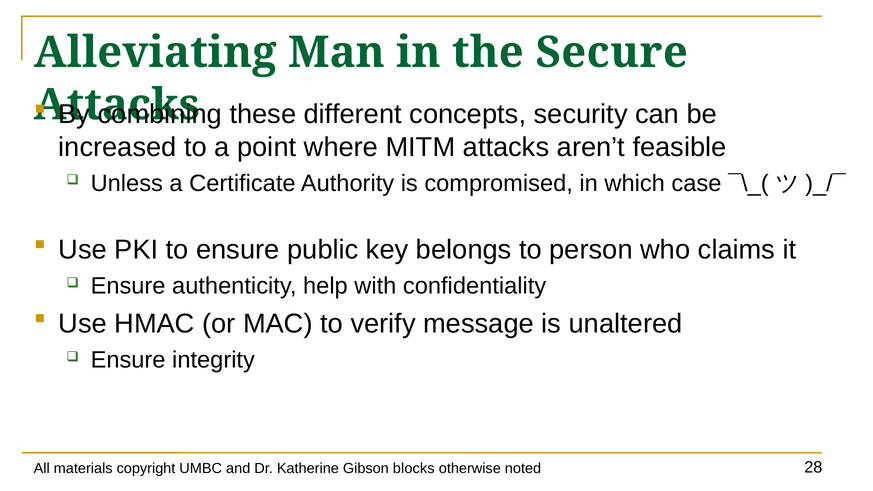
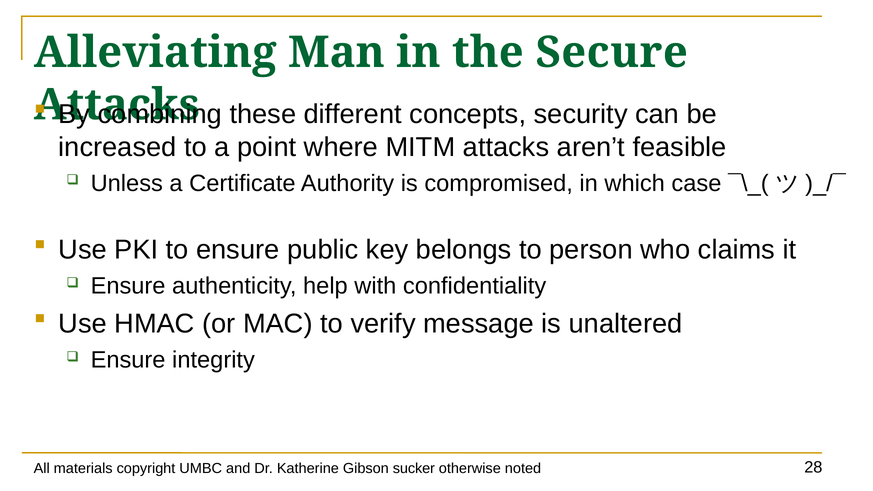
blocks: blocks -> sucker (414, 469)
